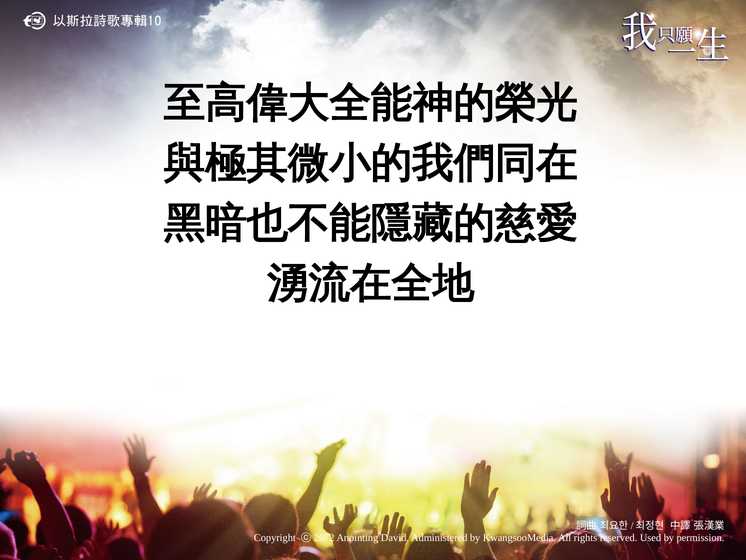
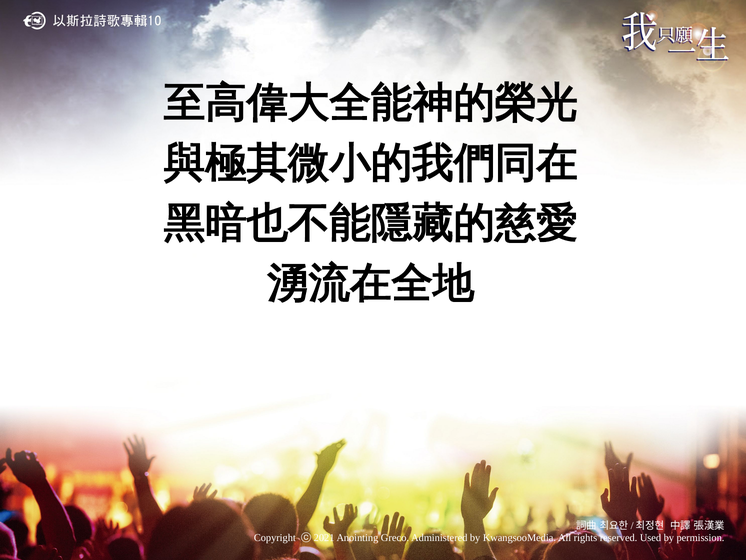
2072: 2072 -> 2021 (324, 538)
David: David -> Greco (395, 538)
